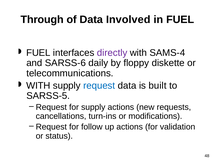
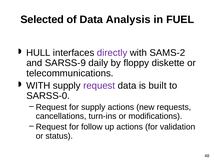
Through: Through -> Selected (42, 20)
Involved: Involved -> Analysis (128, 20)
FUEL: FUEL -> HULL (38, 53)
SAMS-4: SAMS-4 -> SAMS-2 (167, 53)
SARSS-6: SARSS-6 -> SARSS-9 (65, 63)
request colour: blue -> purple (99, 86)
SARSS-5: SARSS-5 -> SARSS-0 (48, 96)
